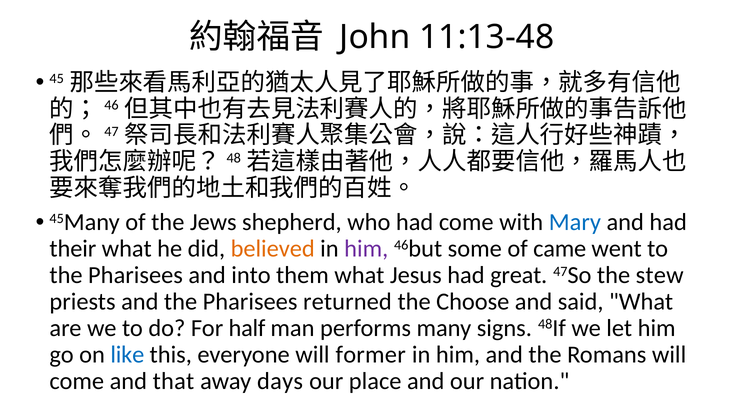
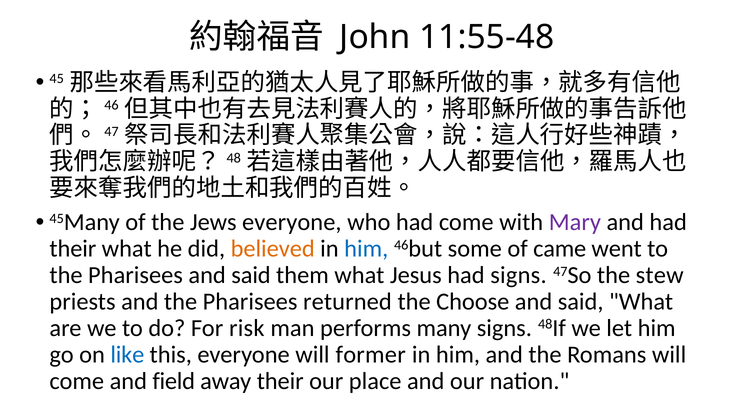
11:13-48: 11:13-48 -> 11:55-48 (487, 37)
Jews shepherd: shepherd -> everyone (292, 222)
Mary colour: blue -> purple (575, 222)
him colour: purple -> blue (366, 248)
Pharisees and into: into -> said (251, 275)
had great: great -> signs (519, 275)
half: half -> risk (247, 328)
that: that -> field (174, 380)
away days: days -> their (280, 380)
